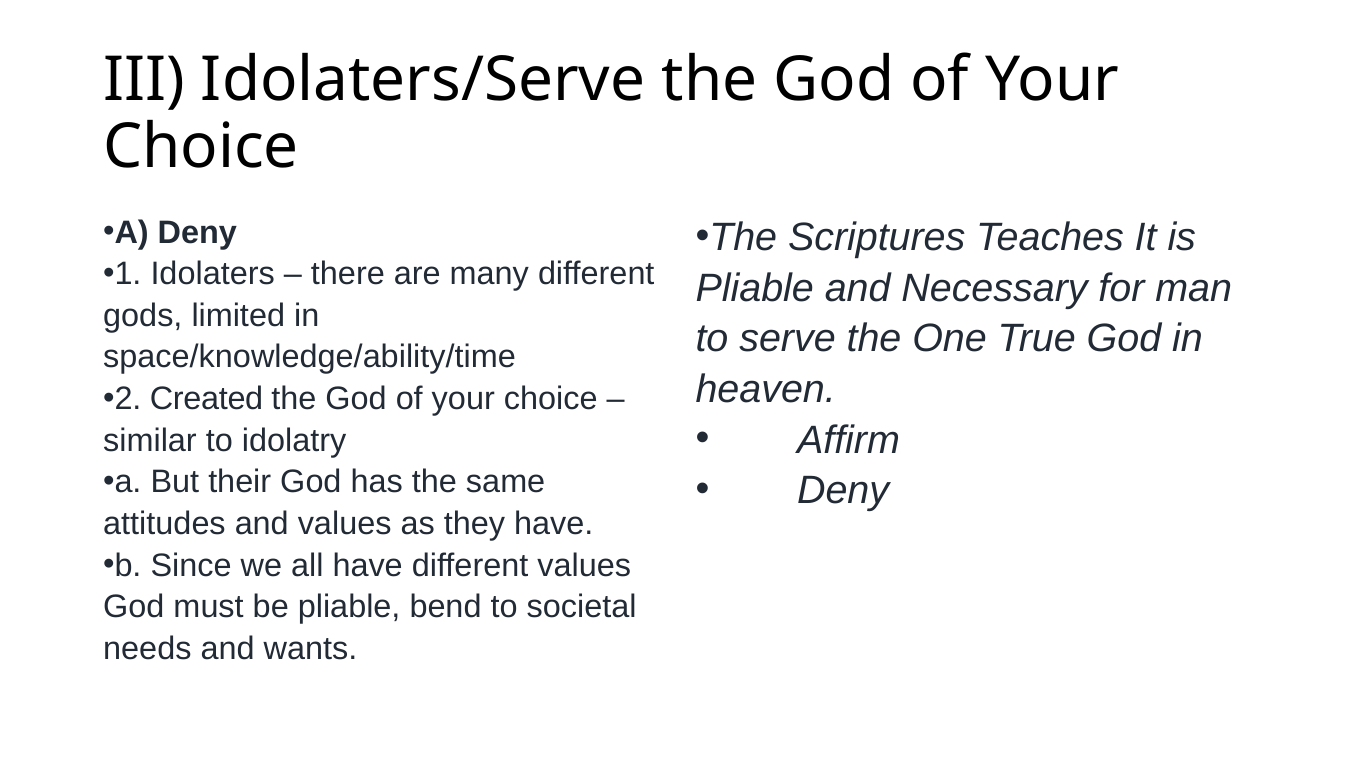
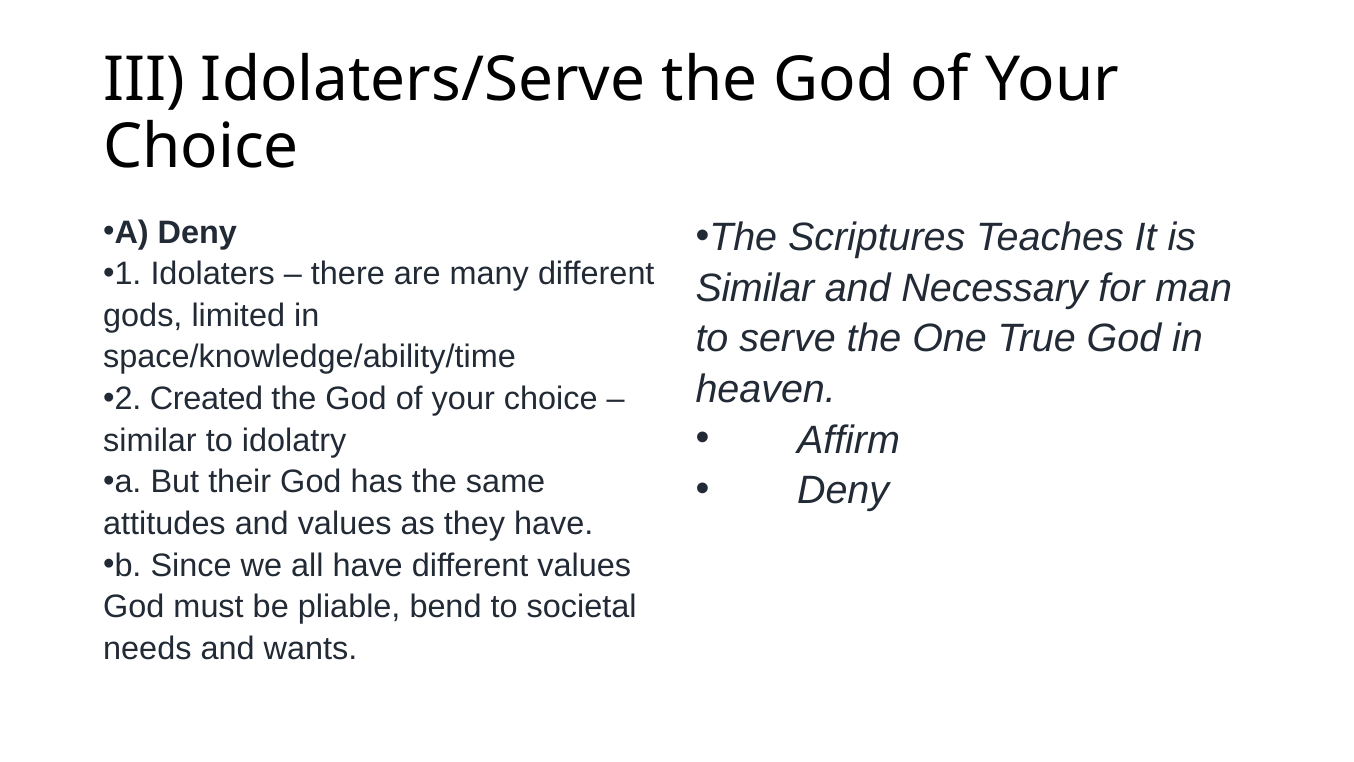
Pliable: Pliable -> Similar (755, 288)
